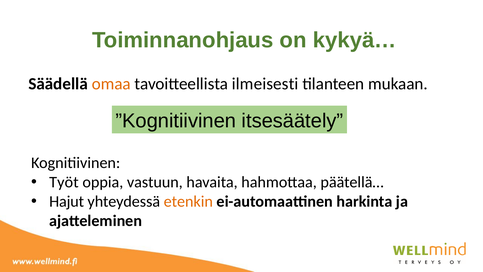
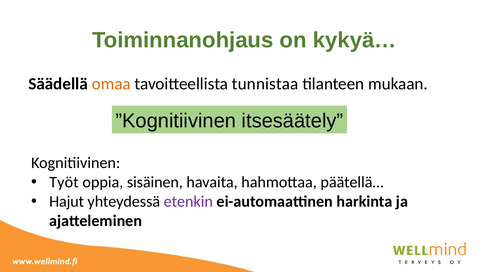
ilmeisesti: ilmeisesti -> tunnistaa (265, 84)
vastuun: vastuun -> sisäinen (155, 182)
etenkin colour: orange -> purple (188, 201)
